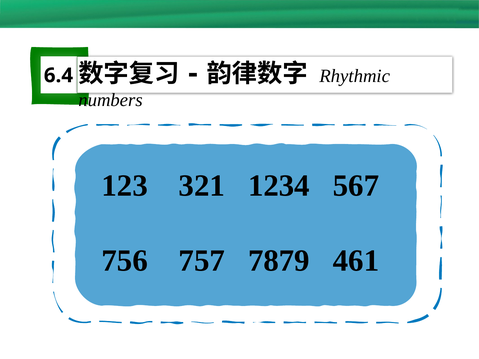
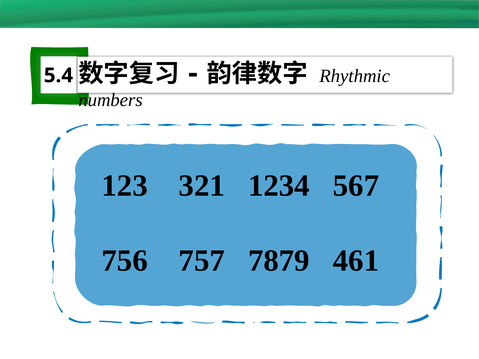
6.4: 6.4 -> 5.4 (58, 75)
